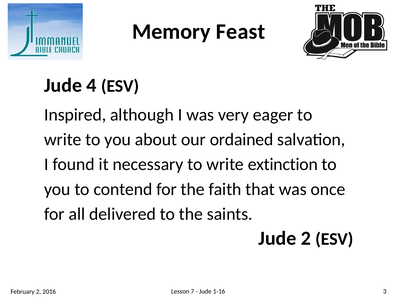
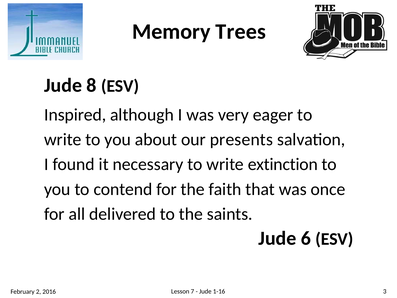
Feast: Feast -> Trees (241, 32)
4: 4 -> 8 (92, 85)
ordained: ordained -> presents (241, 139)
Jude 2: 2 -> 6 (306, 238)
